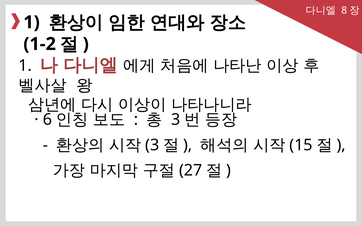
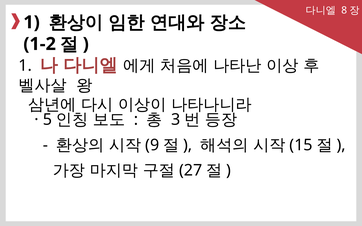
6: 6 -> 5 (47, 120)
3: 3 -> 9 (152, 145)
